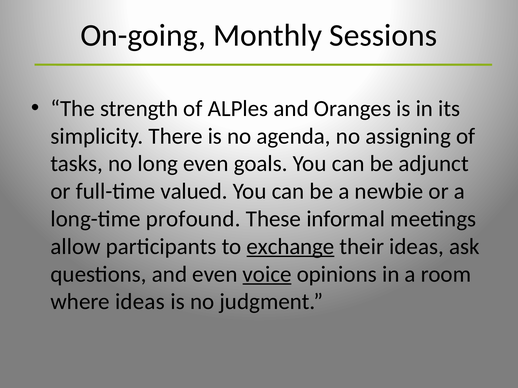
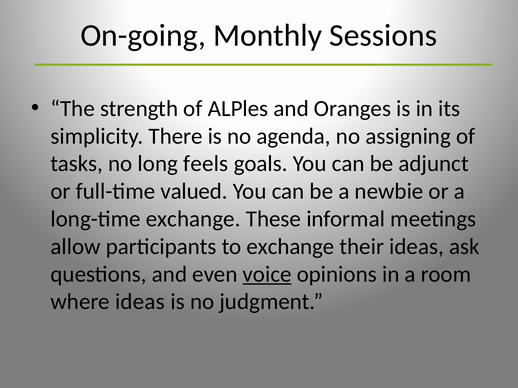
long even: even -> feels (206, 164)
long-time profound: profound -> exchange (193, 219)
exchange underline: present -> none (290, 247)
